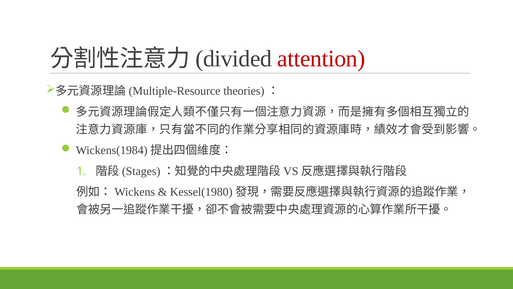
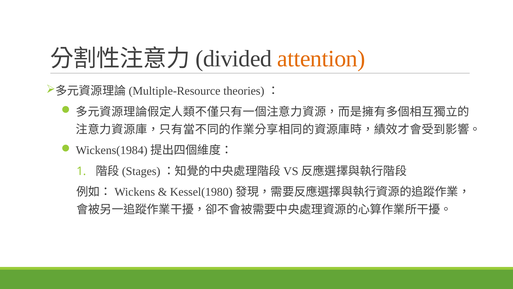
attention colour: red -> orange (321, 59)
